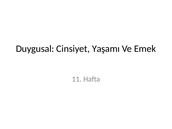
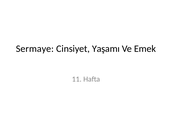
Duygusal: Duygusal -> Sermaye (35, 49)
